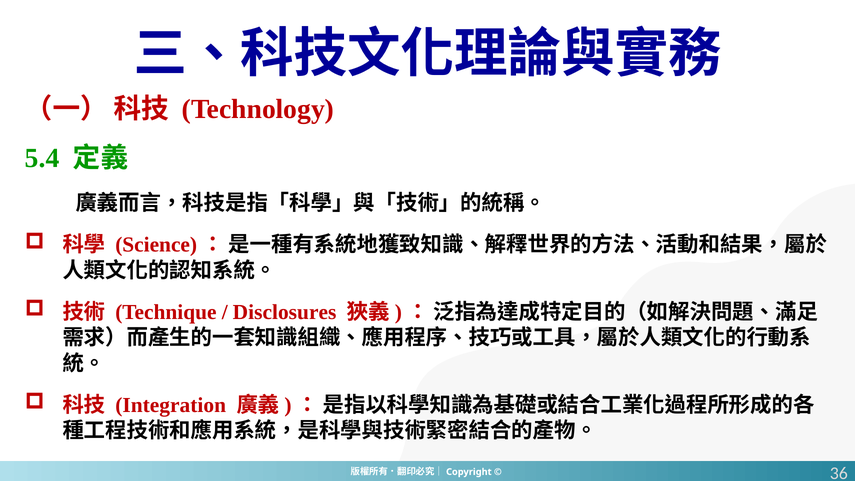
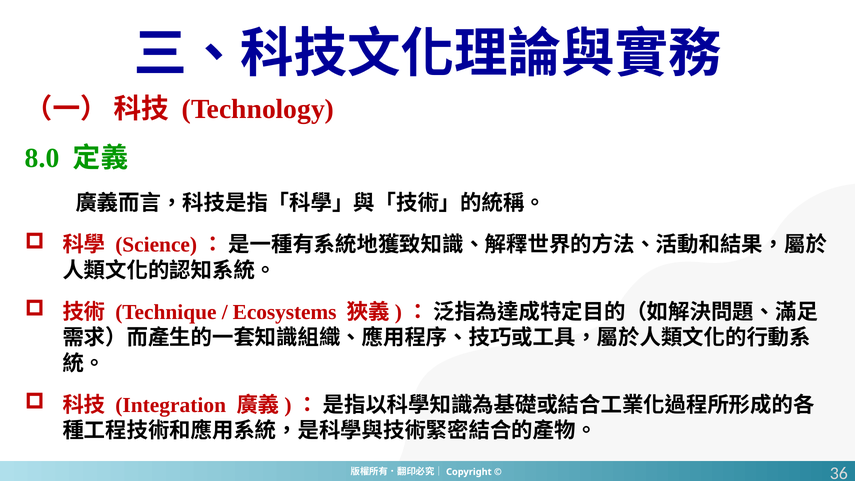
5.4: 5.4 -> 8.0 (42, 158)
Disclosures: Disclosures -> Ecosystems (285, 312)
